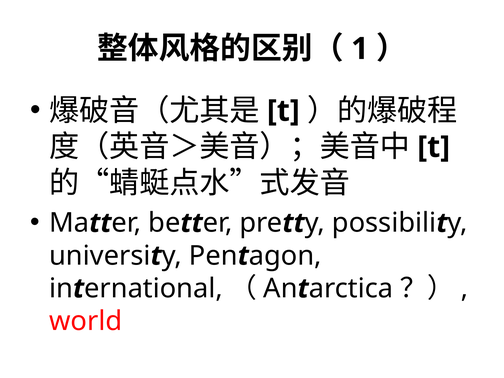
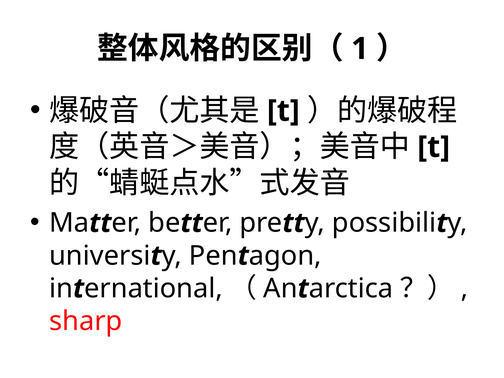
world: world -> sharp (86, 321)
